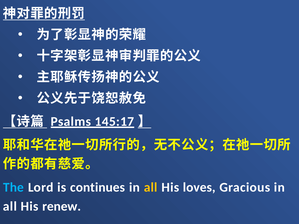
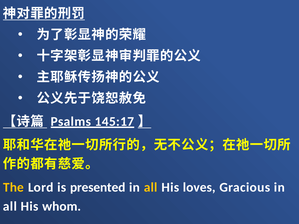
The colour: light blue -> yellow (14, 187)
continues: continues -> presented (98, 187)
renew: renew -> whom (62, 207)
